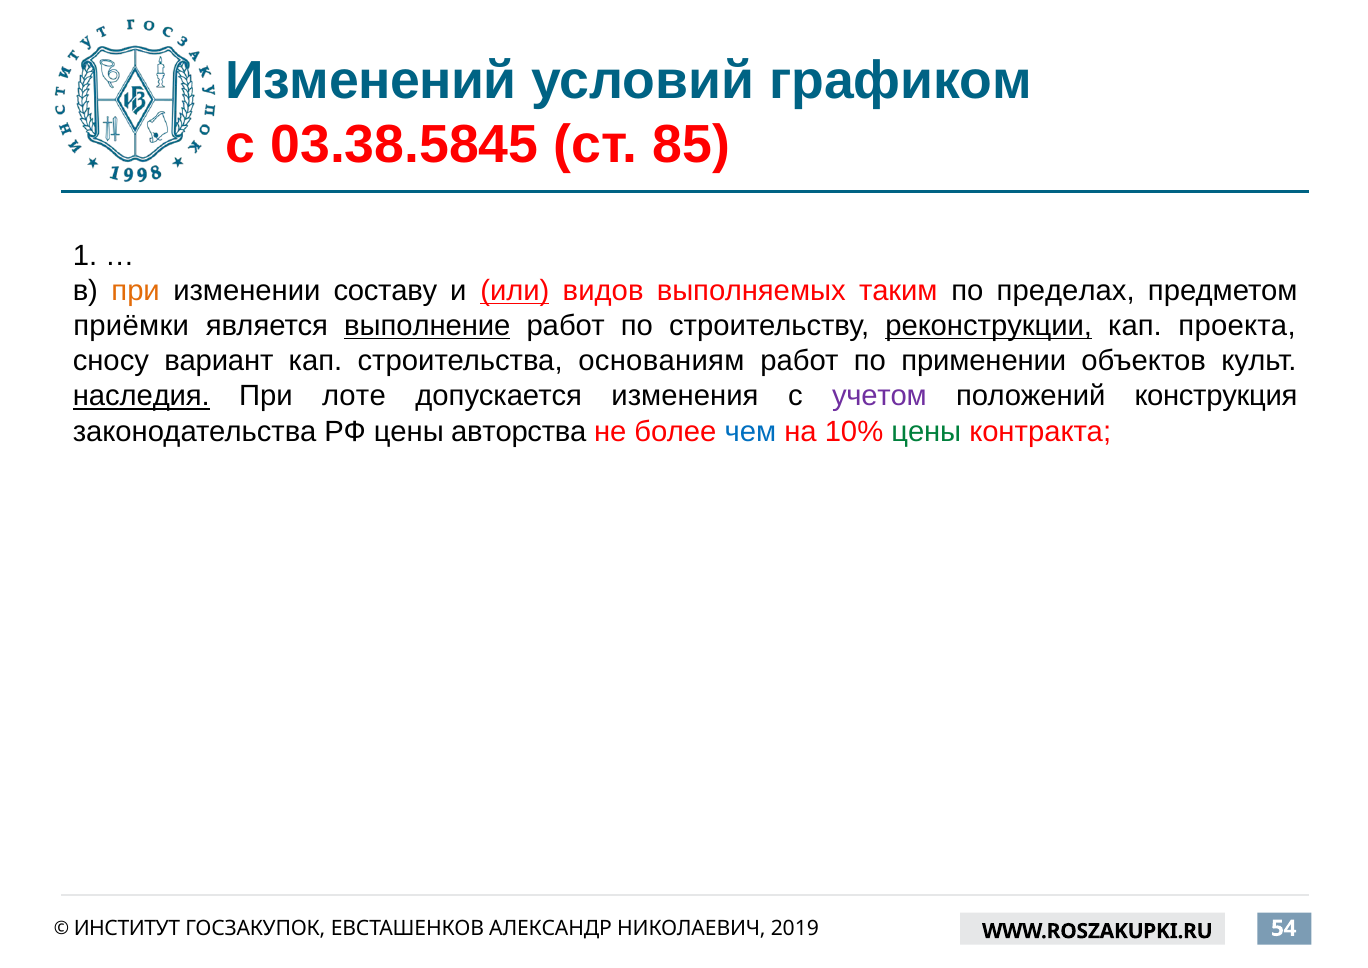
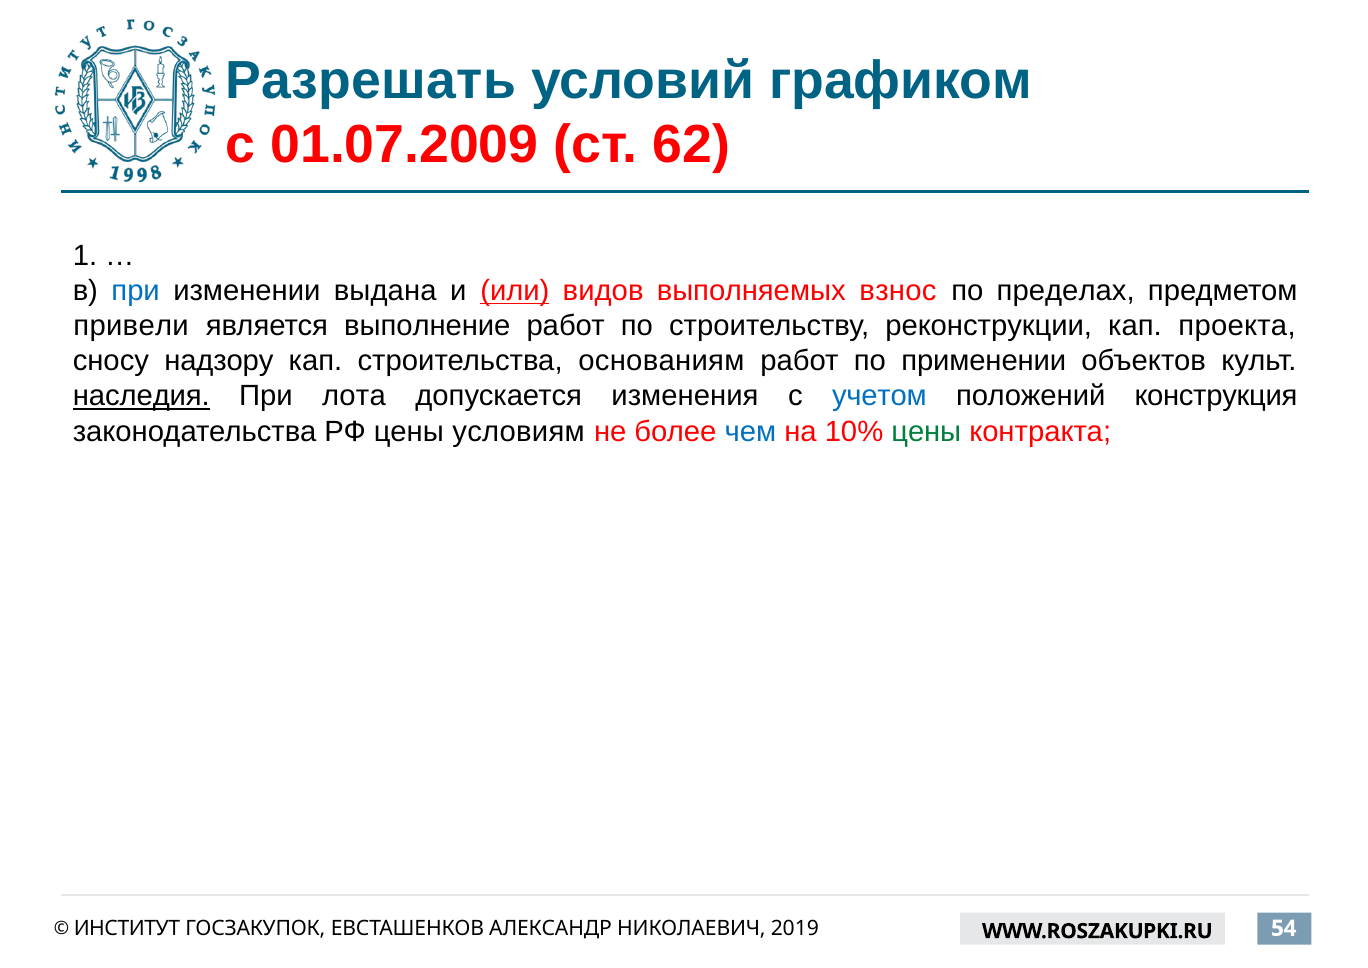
Изменений: Изменений -> Разрешать (371, 81)
03.38.5845: 03.38.5845 -> 01.07.2009 (404, 145)
85: 85 -> 62 (691, 145)
при colour: orange -> blue (136, 291)
составу: составу -> выдана (385, 291)
таким: таким -> взнос (898, 291)
приёмки: приёмки -> привели (131, 326)
выполнение underline: present -> none (427, 326)
реконструкции underline: present -> none (989, 326)
вариант: вариант -> надзору (219, 361)
лоте: лоте -> лота (354, 396)
учетом colour: purple -> blue (879, 396)
авторства: авторства -> условиям (519, 431)
